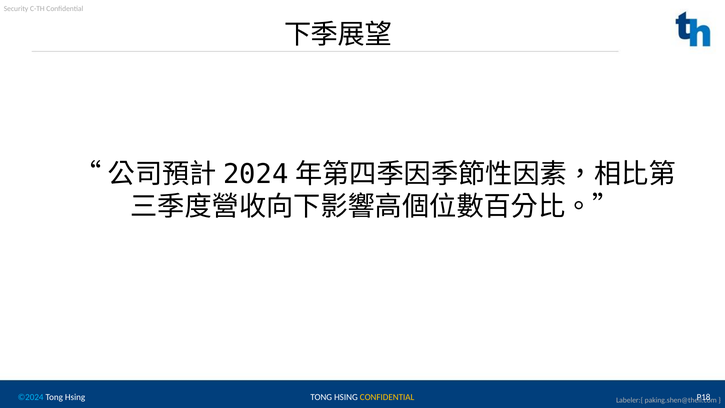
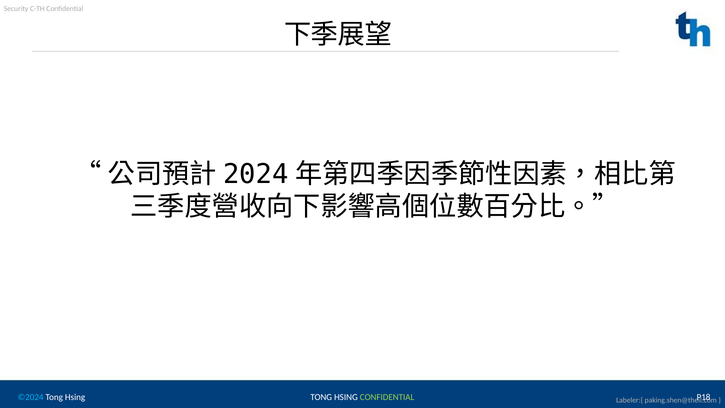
CONFIDENTIAL colour: yellow -> light green (387, 397)
